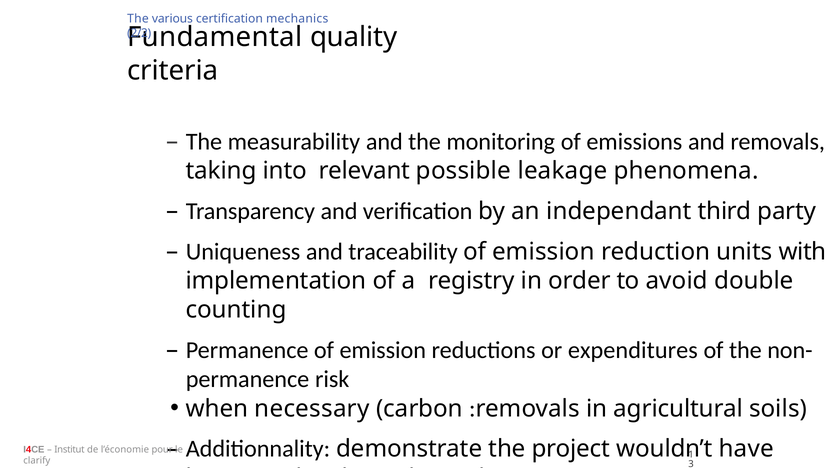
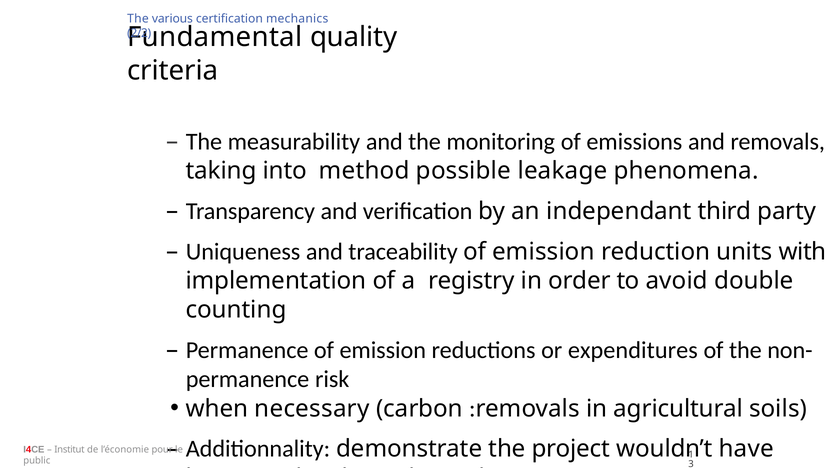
relevant: relevant -> method (364, 171)
clarify: clarify -> public (37, 460)
